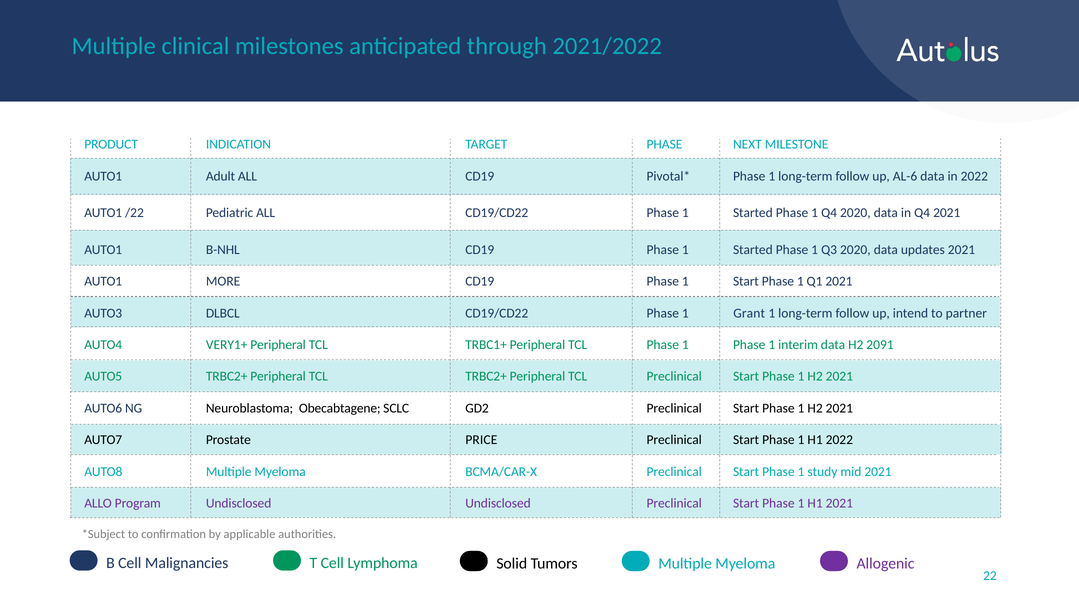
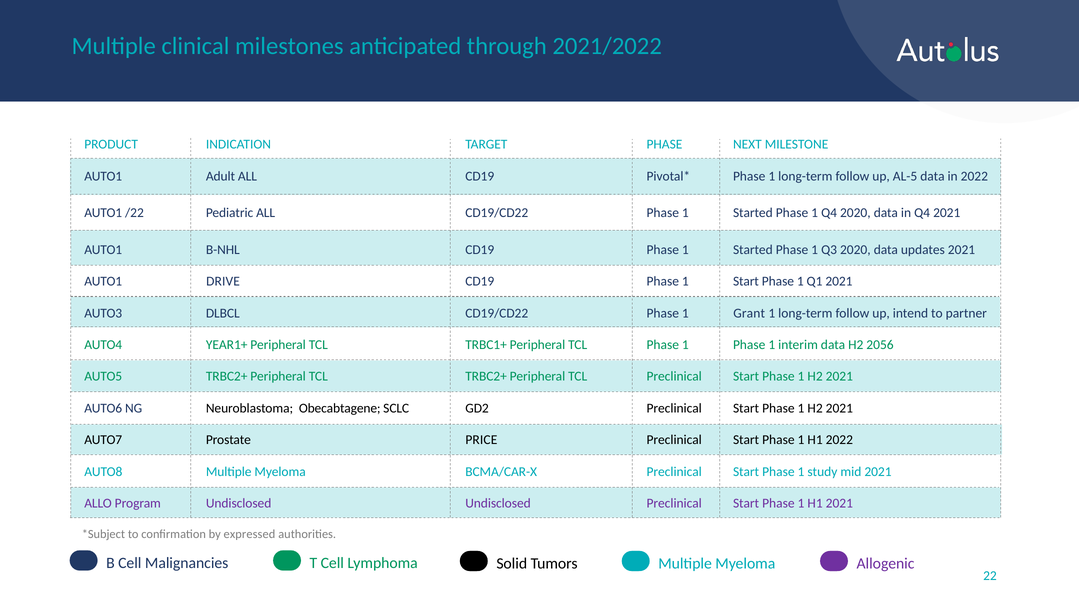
AL-6: AL-6 -> AL-5 (905, 176)
MORE: MORE -> DRIVE (223, 281)
VERY1+: VERY1+ -> YEAR1+ (227, 345)
2091: 2091 -> 2056 (880, 345)
applicable: applicable -> expressed (249, 534)
